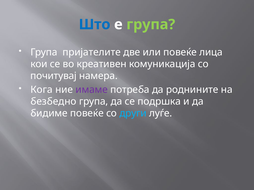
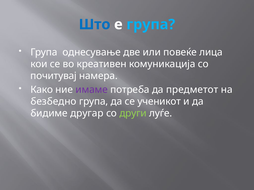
група colour: light green -> light blue (151, 25)
пријателите: пријателите -> однесување (92, 52)
Кога: Кога -> Како (42, 90)
роднините: роднините -> предметот (192, 90)
подршка: подршка -> ученикот (159, 102)
бидиме повеќе: повеќе -> другар (87, 114)
други colour: light blue -> light green (133, 114)
